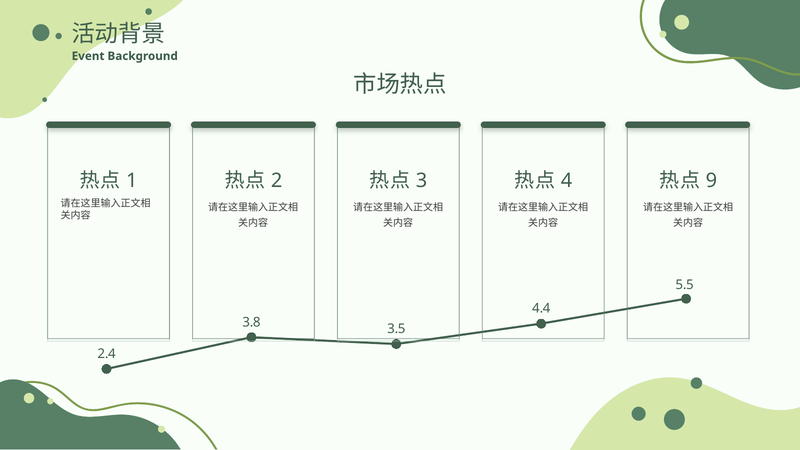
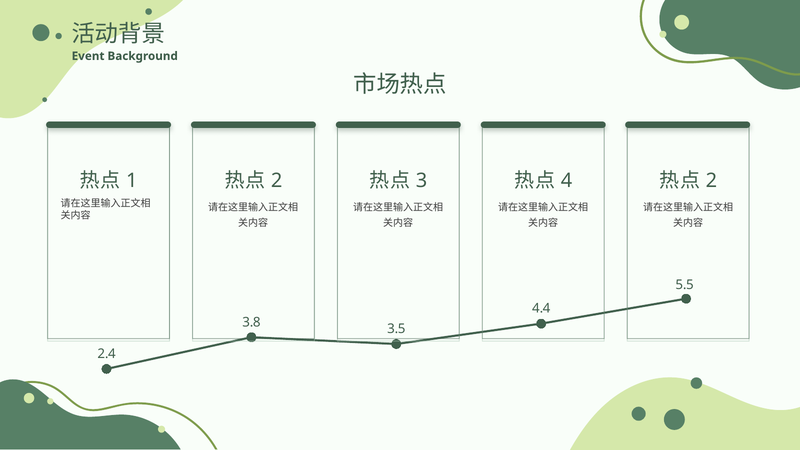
9: 9 -> 2 (711, 180)
